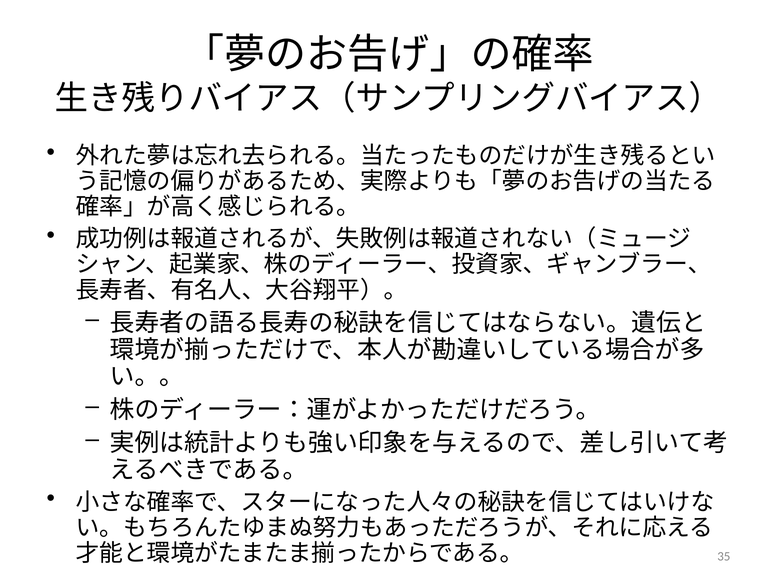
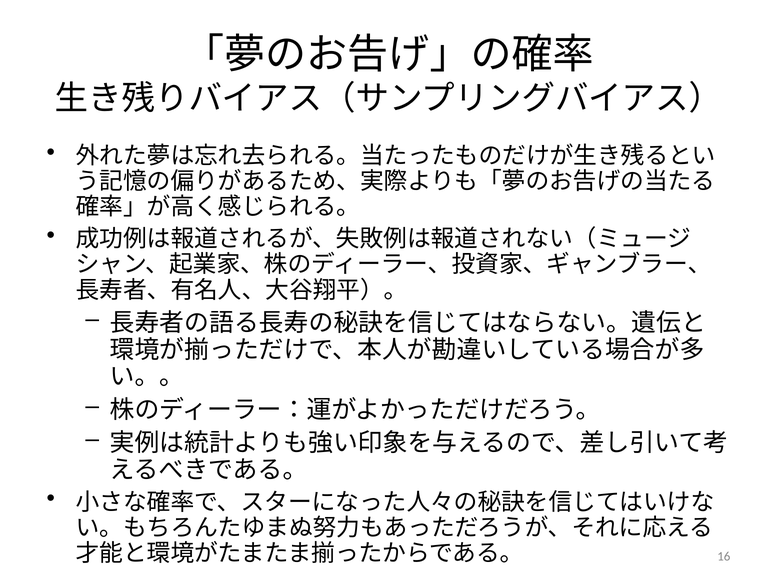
35: 35 -> 16 (724, 556)
